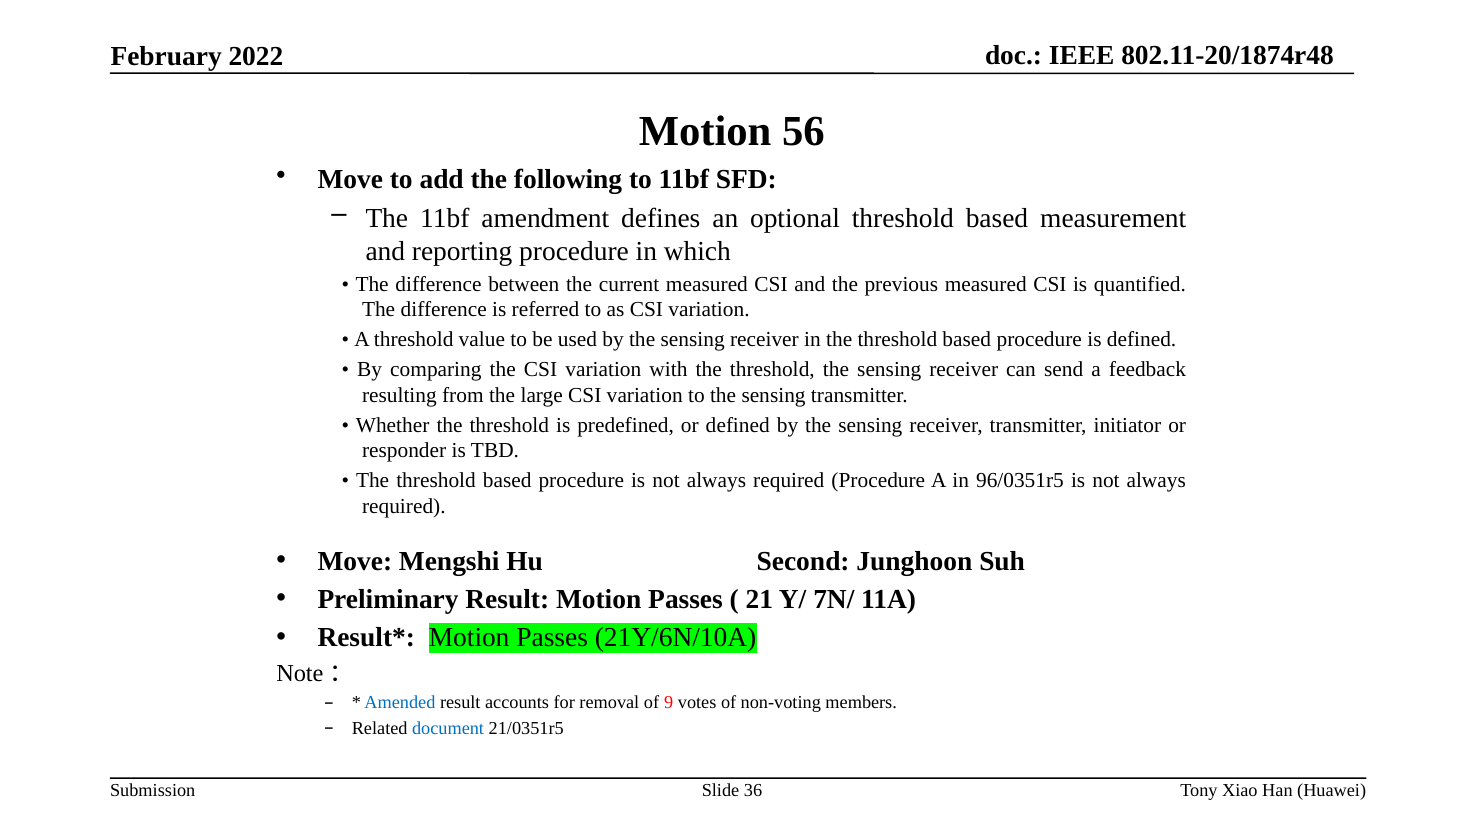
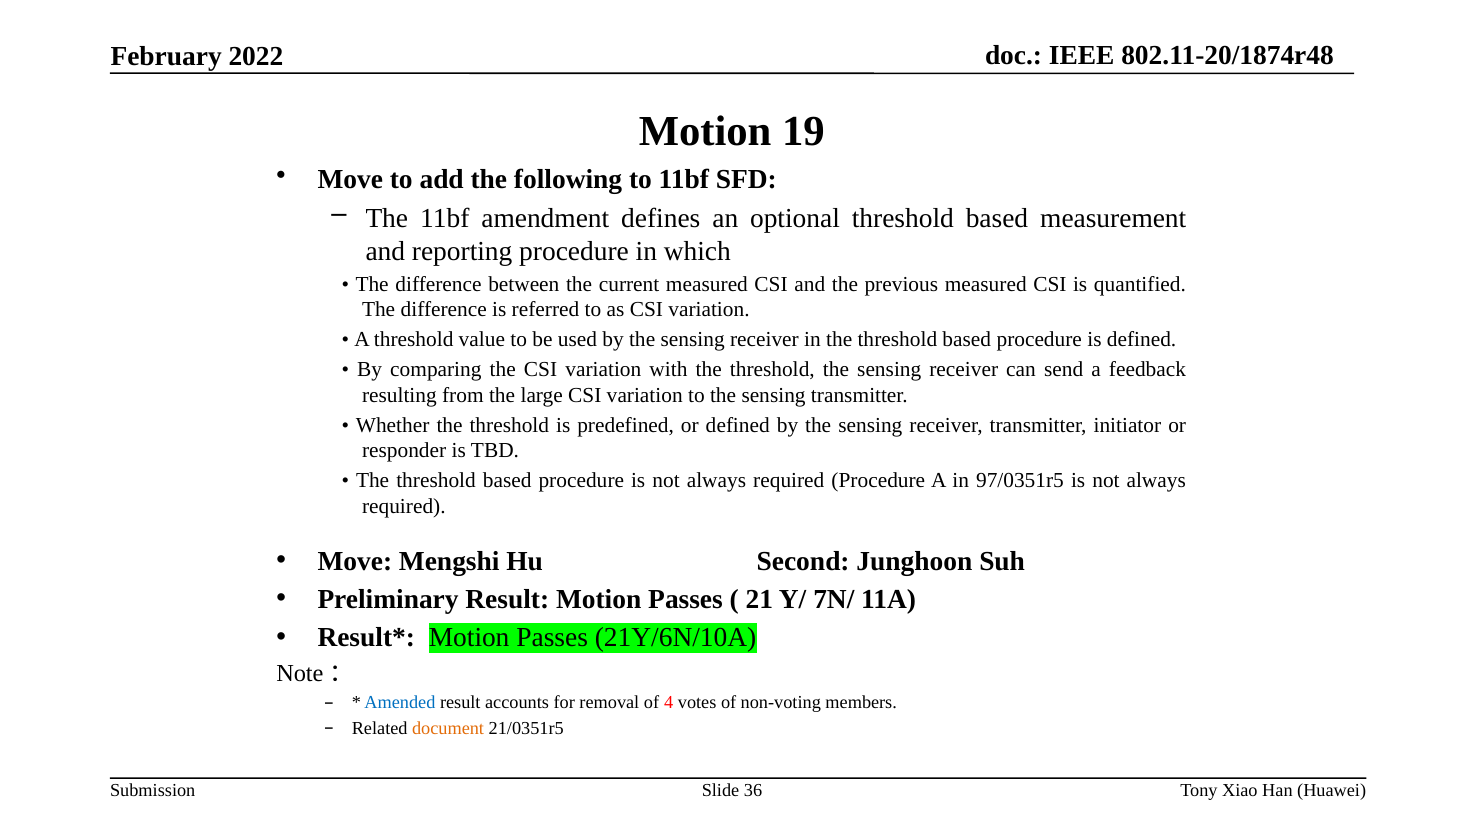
56: 56 -> 19 (803, 131)
96/0351r5: 96/0351r5 -> 97/0351r5 (1020, 480)
9: 9 -> 4 (669, 702)
document colour: blue -> orange (448, 728)
